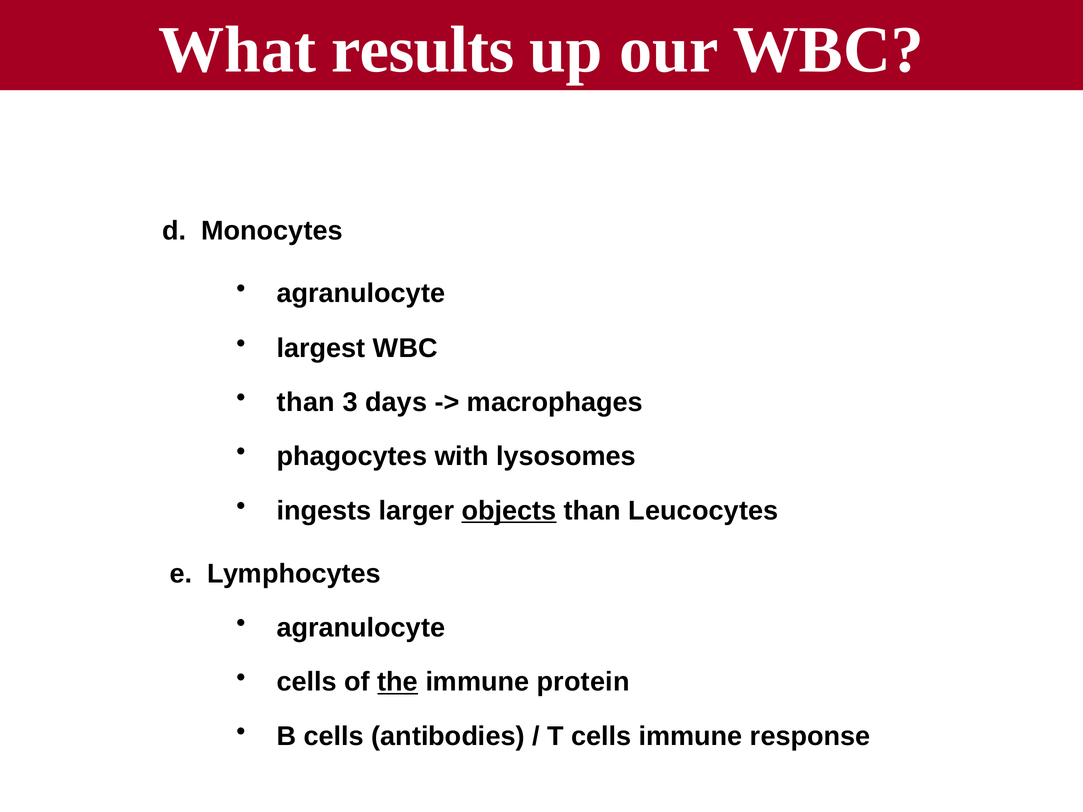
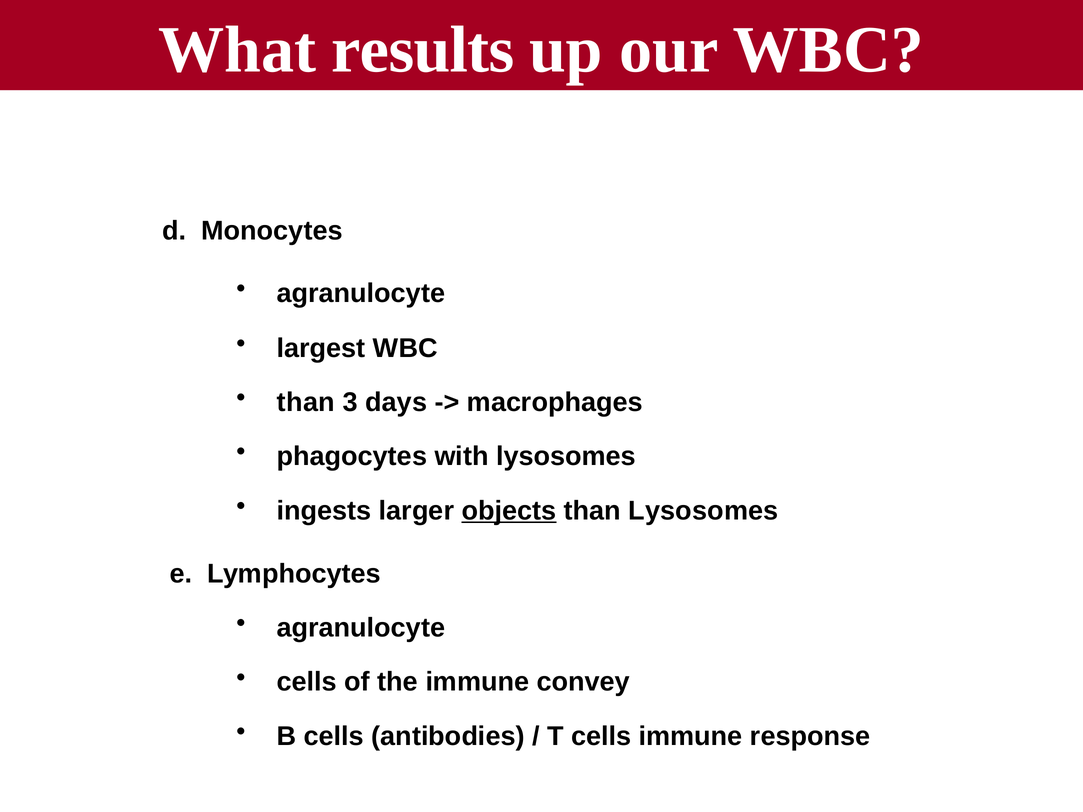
than Leucocytes: Leucocytes -> Lysosomes (703, 511)
the underline: present -> none (398, 682)
protein: protein -> convey (583, 682)
